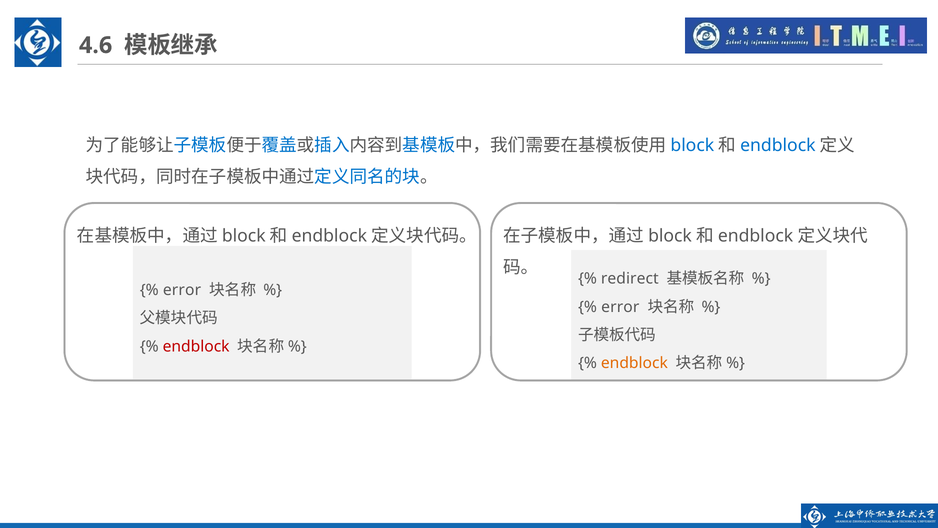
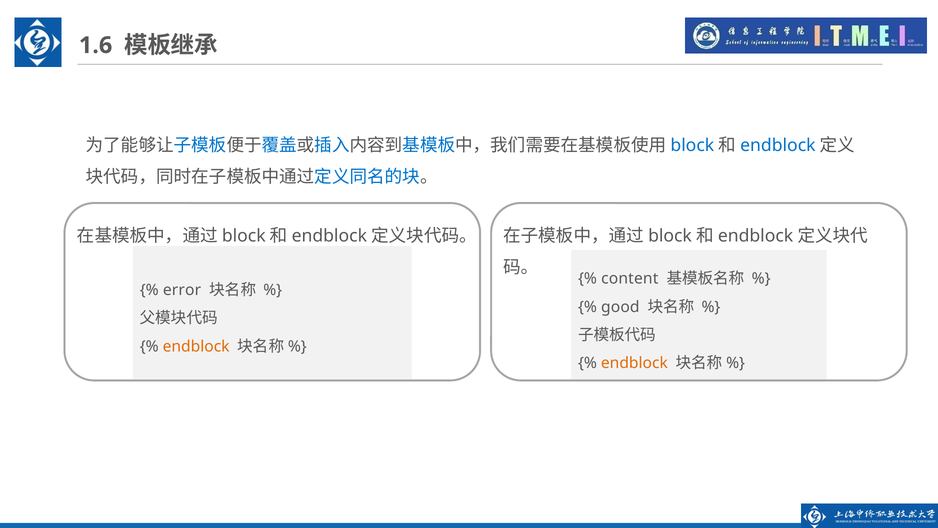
4.6: 4.6 -> 1.6 (96, 45)
redirect: redirect -> content (630, 279)
error: error -> good (620, 307)
endblock colour: red -> orange (196, 346)
